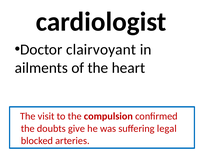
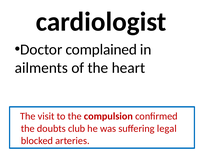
clairvoyant: clairvoyant -> complained (101, 50)
give: give -> club (77, 128)
